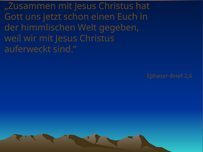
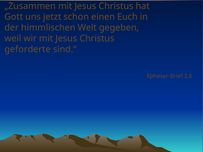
auferweckt: auferweckt -> geforderte (28, 49)
